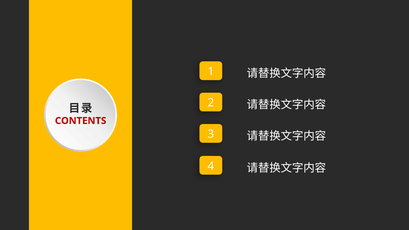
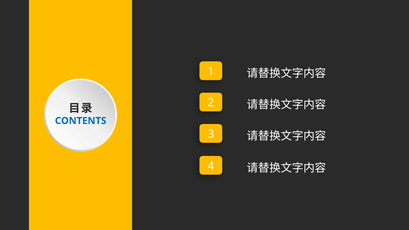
CONTENTS colour: red -> blue (81, 121)
